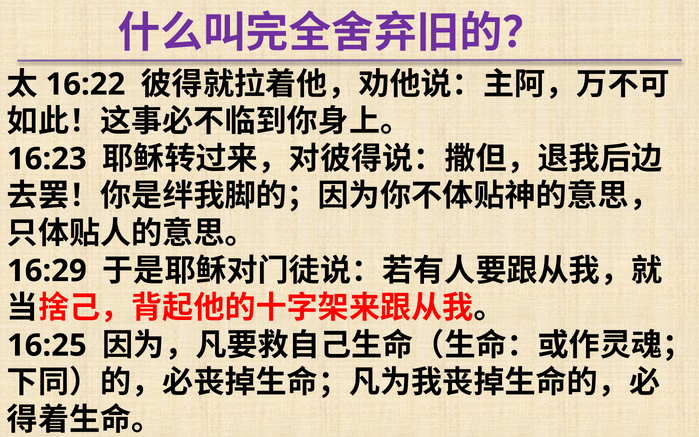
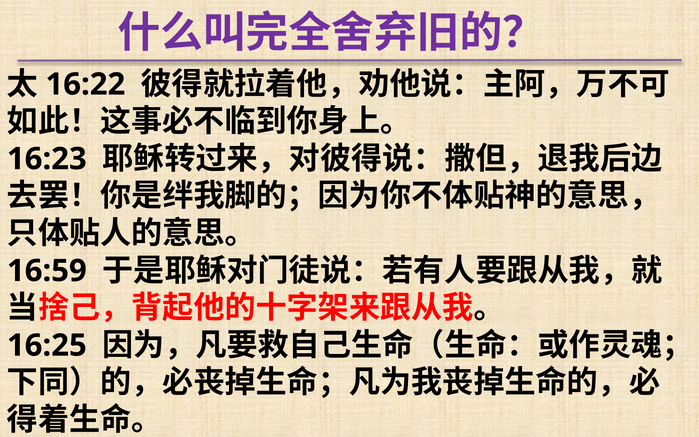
16:29: 16:29 -> 16:59 (47, 271)
